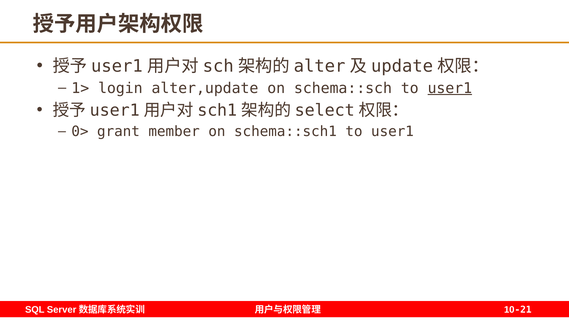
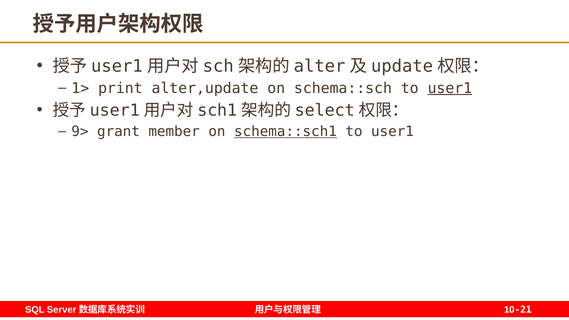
login: login -> print (120, 88)
0>: 0> -> 9> (80, 132)
schema::sch1 underline: none -> present (285, 132)
